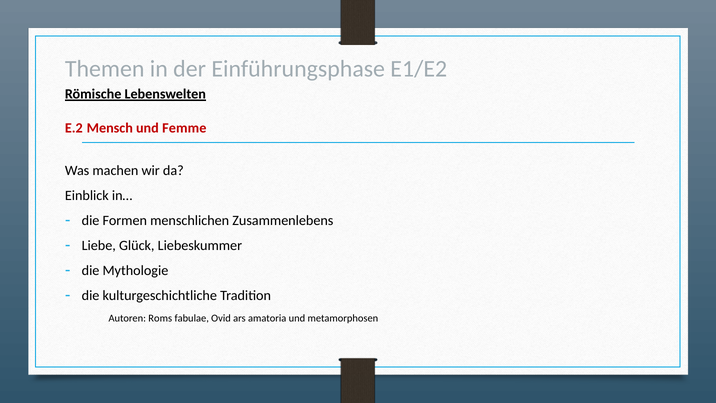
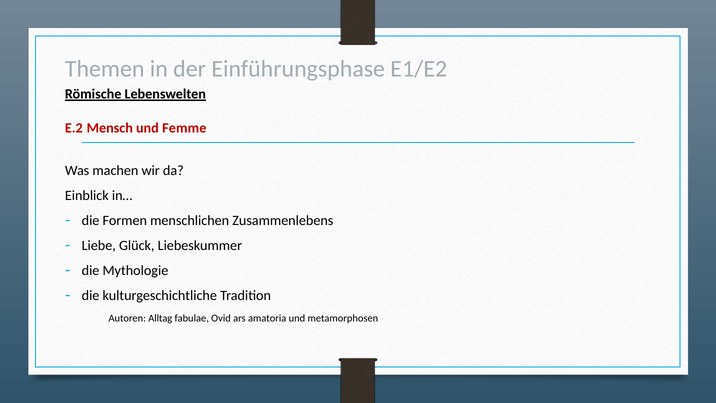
Roms: Roms -> Alltag (160, 318)
